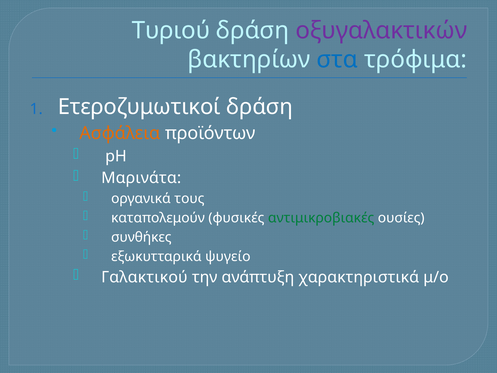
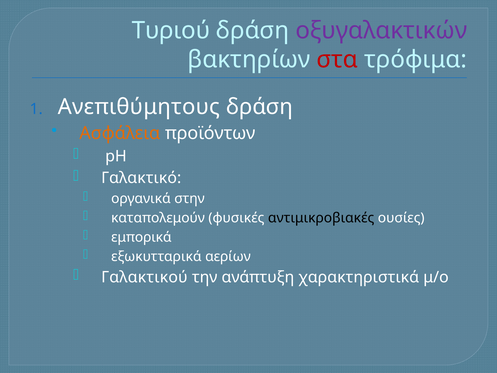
στα colour: blue -> red (337, 60)
Ετεροζυμωτικοί: Ετεροζυμωτικοί -> Ανεπιθύμητους (139, 107)
Μαρινάτα: Μαρινάτα -> Γαλακτικό (141, 178)
τους: τους -> στην (189, 198)
αντιμικροβιακές colour: green -> black (321, 218)
συνθήκες: συνθήκες -> εμπορικά (141, 237)
ψυγείο: ψυγείο -> αερίων (228, 256)
